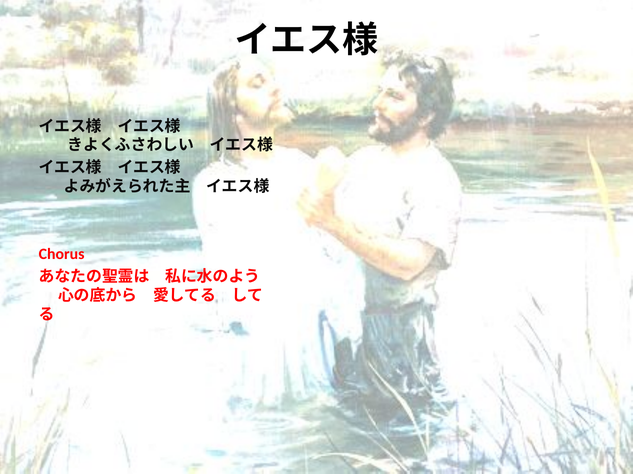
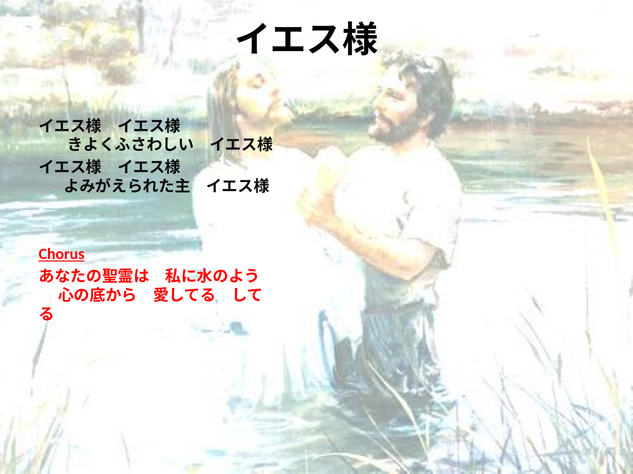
Chorus underline: none -> present (62, 255)
